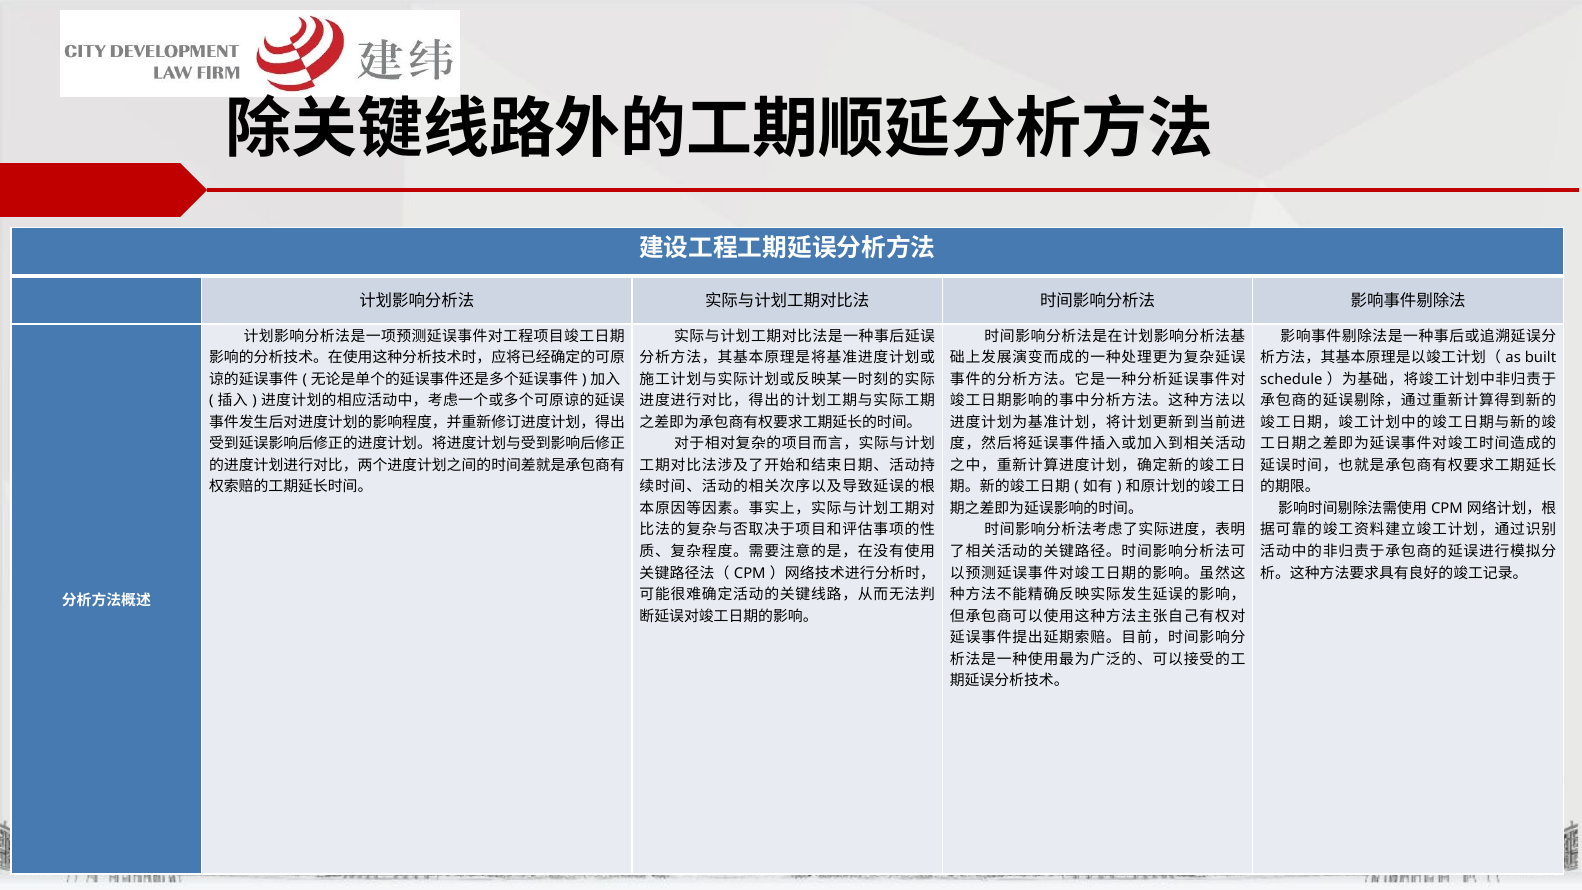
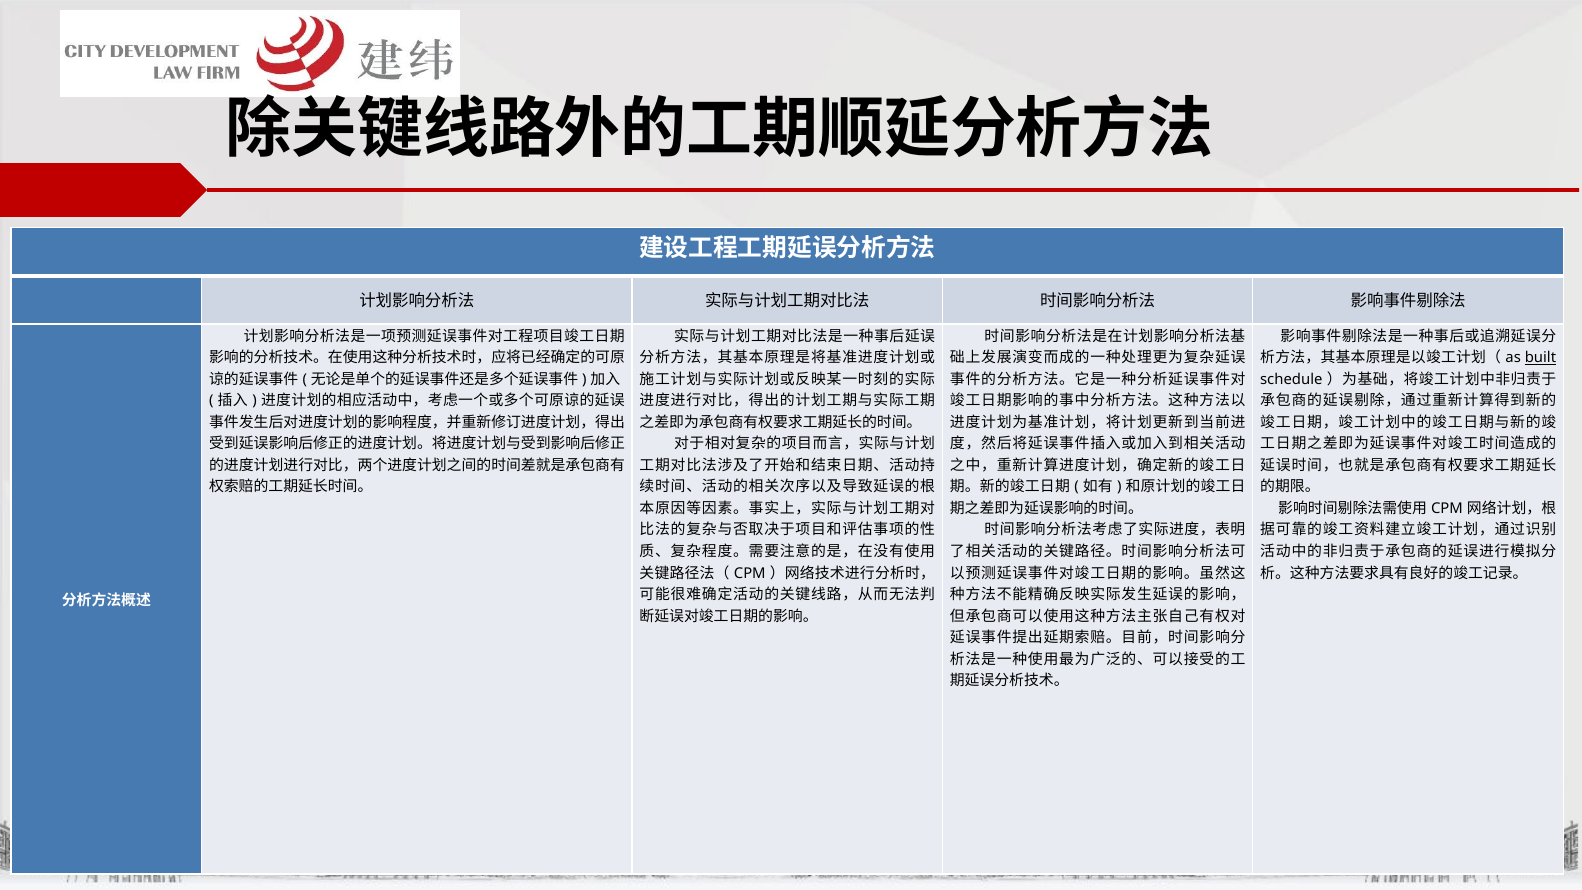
built underline: none -> present (1540, 358)
